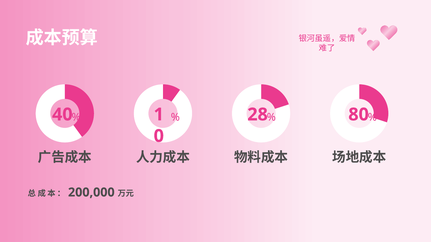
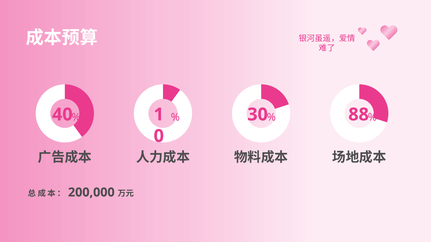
28: 28 -> 30 (258, 115)
80: 80 -> 88 (359, 115)
